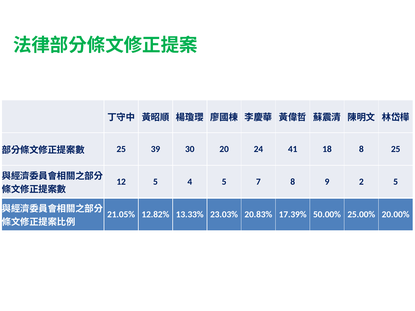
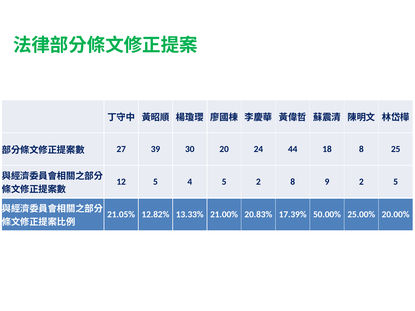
25: 25 -> 27 (121, 149)
41: 41 -> 44 (293, 149)
5 7: 7 -> 2 (258, 182)
23.03%: 23.03% -> 21.00% (224, 215)
